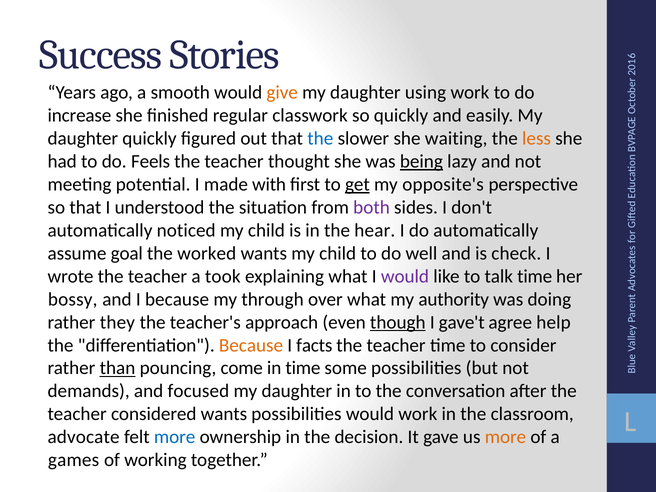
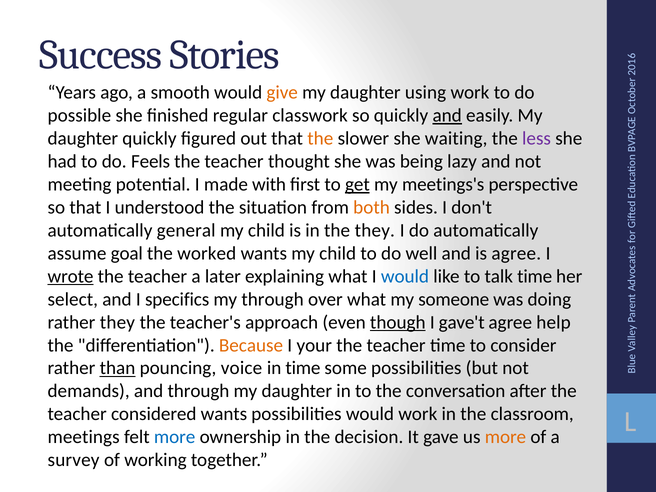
increase: increase -> possible (79, 116)
and underline: none -> present (447, 116)
the colour: blue -> orange (320, 139)
less colour: orange -> purple (537, 139)
being underline: present -> none (421, 162)
opposite's: opposite's -> meetings's (443, 184)
both colour: purple -> orange (372, 207)
noticed: noticed -> general (186, 230)
the hear: hear -> they (375, 230)
is check: check -> agree (516, 253)
wrote underline: none -> present (71, 276)
took: took -> later (223, 276)
would colour: purple -> blue (405, 276)
bossy: bossy -> select (73, 299)
I because: because -> specifics (177, 299)
authority: authority -> someone (454, 299)
facts: facts -> your (314, 345)
come: come -> voice (242, 368)
and focused: focused -> through (198, 391)
advocate: advocate -> meetings (84, 437)
games: games -> survey (74, 460)
